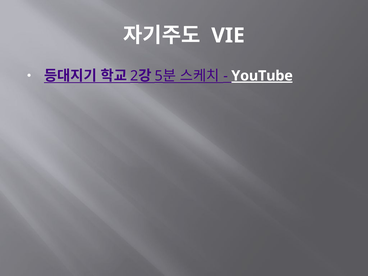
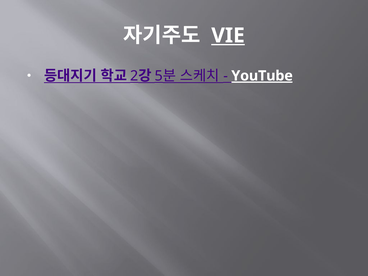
VIE underline: none -> present (228, 36)
